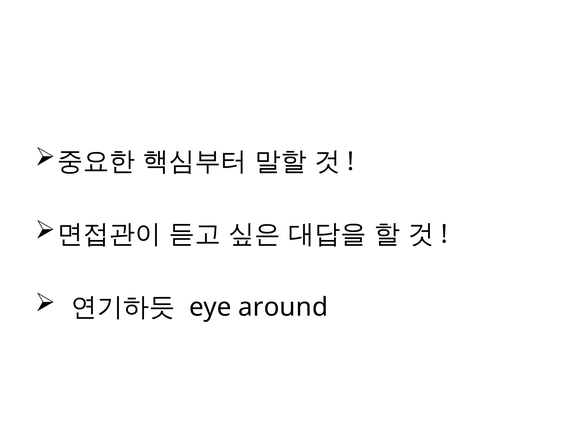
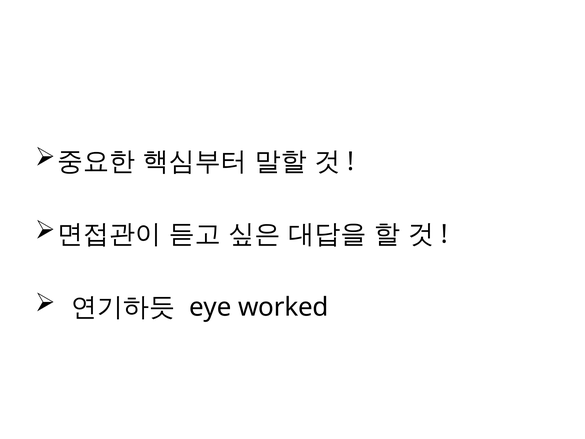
around: around -> worked (283, 307)
